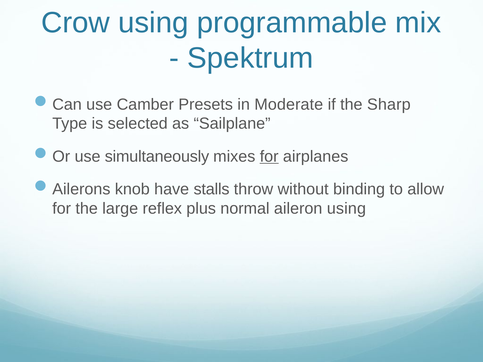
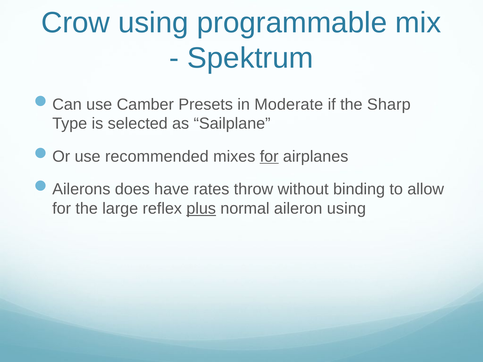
simultaneously: simultaneously -> recommended (157, 157)
knob: knob -> does (132, 189)
stalls: stalls -> rates (211, 189)
plus underline: none -> present (201, 209)
